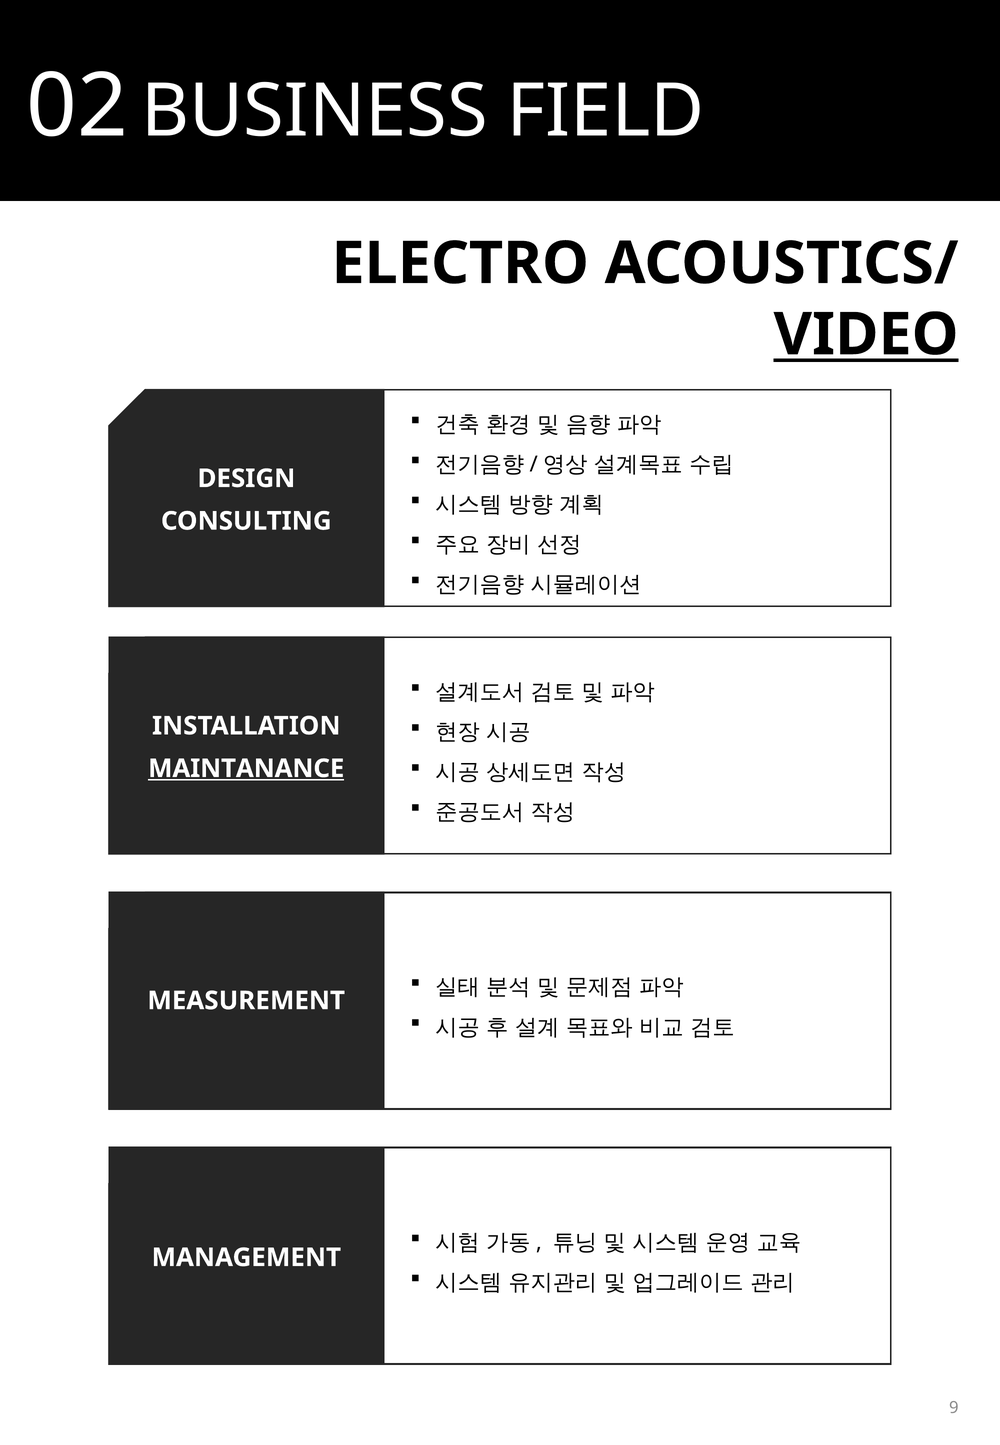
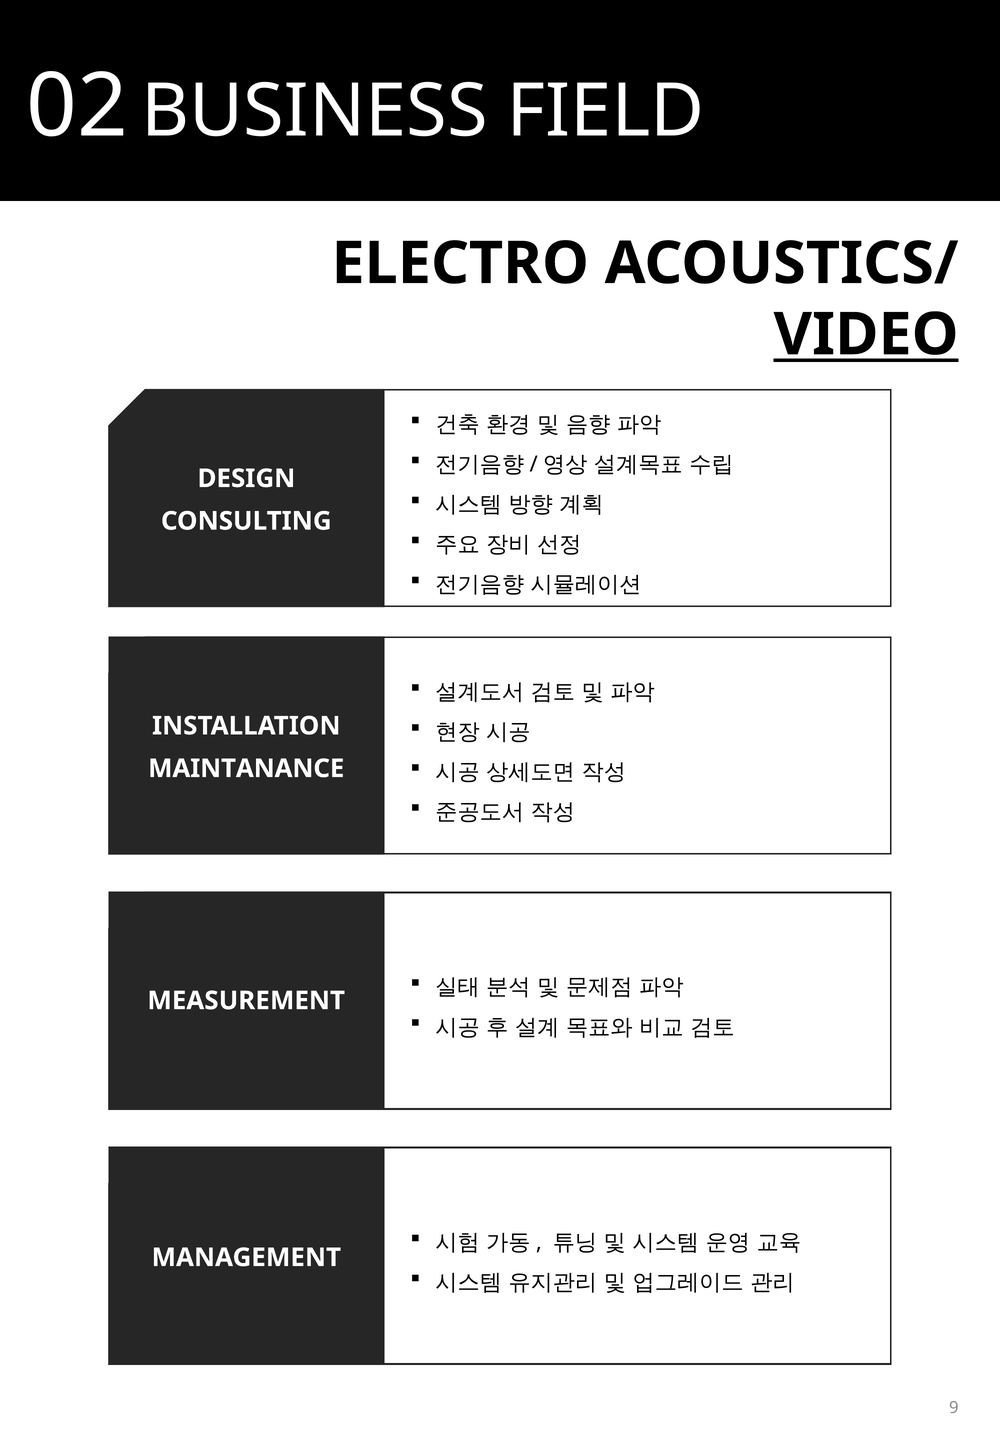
MAINTANANCE underline: present -> none (246, 768)
